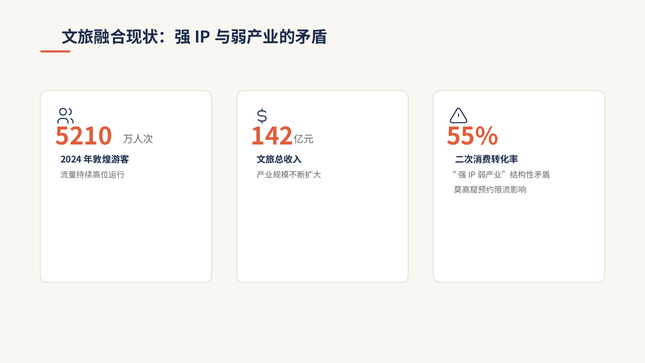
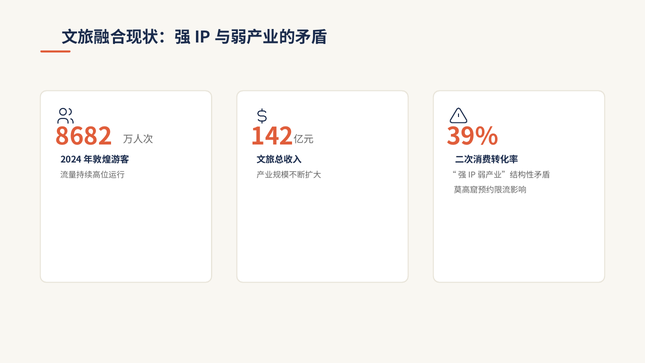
5210: 5210 -> 8682 (84, 137)
55%: 55% -> 39% (473, 137)
